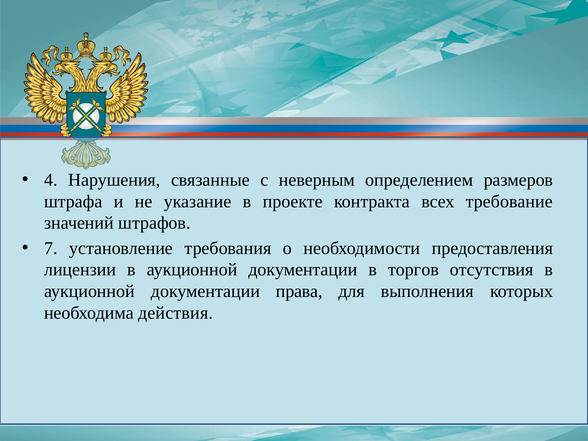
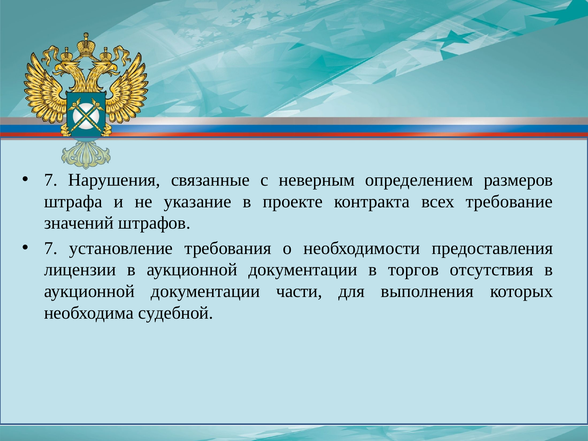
4: 4 -> 7 (51, 180)
права: права -> части (299, 291)
действия: действия -> судебной (176, 313)
